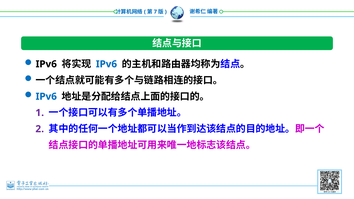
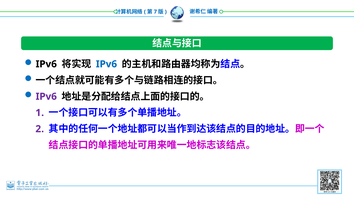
IPv6 colour: blue -> purple (46, 97)
